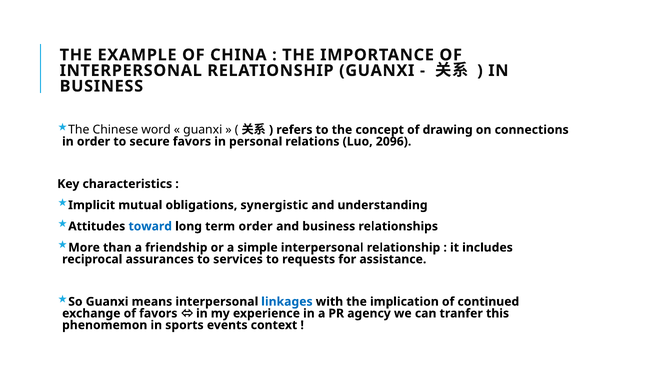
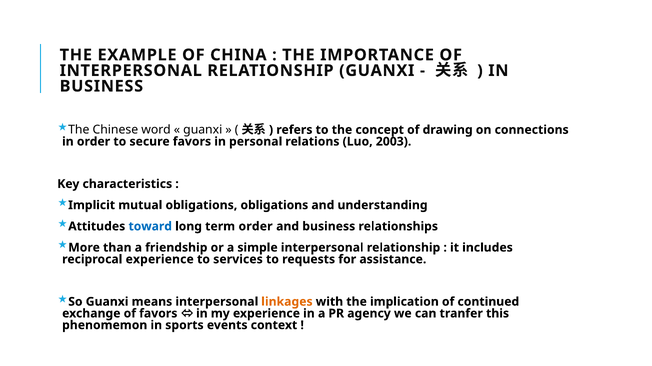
2096: 2096 -> 2003 (394, 142)
obligations synergistic: synergistic -> obligations (274, 206)
reciprocal assurances: assurances -> experience (160, 260)
linkages colour: blue -> orange (287, 302)
